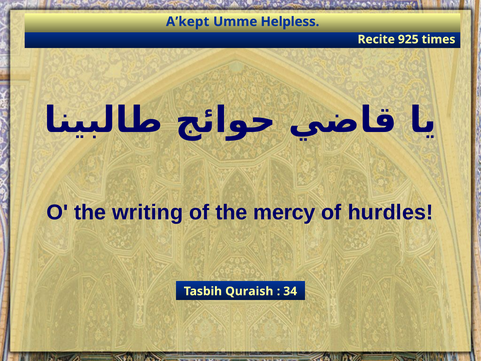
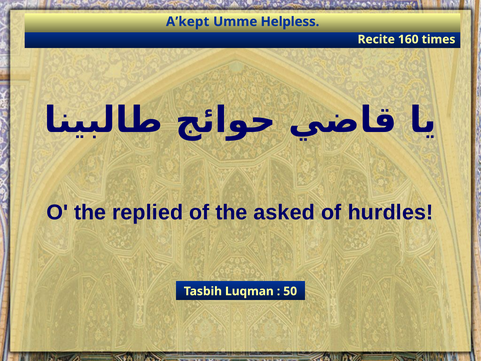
925: 925 -> 160 (408, 39)
writing: writing -> replied (148, 212)
mercy: mercy -> asked (284, 212)
Quraish: Quraish -> Luqman (249, 291)
34: 34 -> 50 (290, 291)
